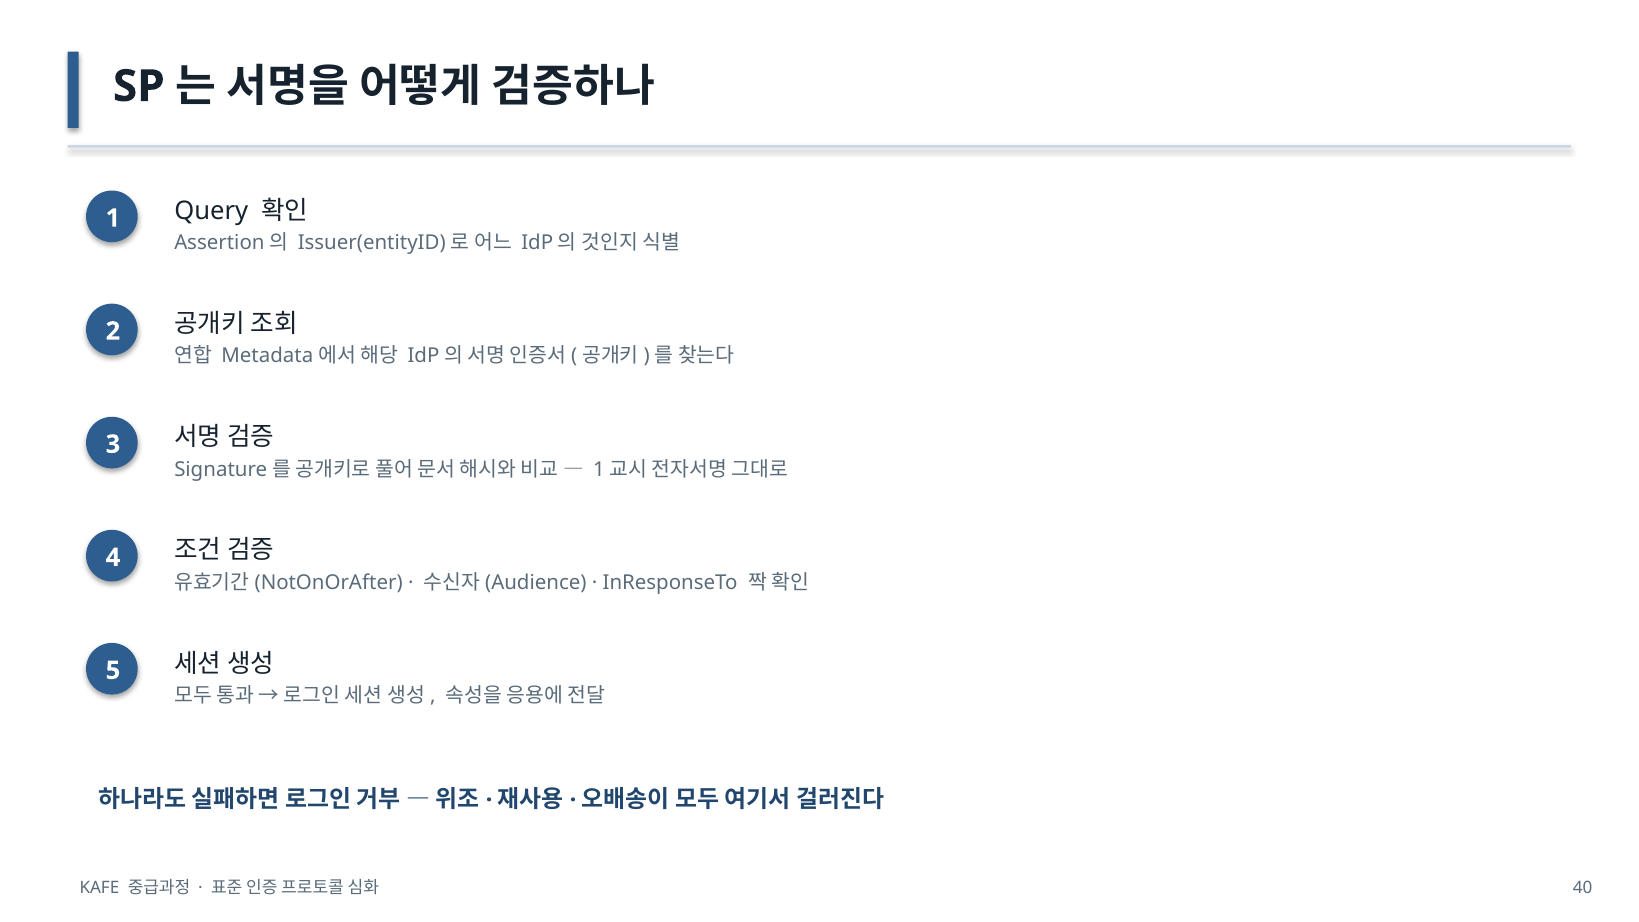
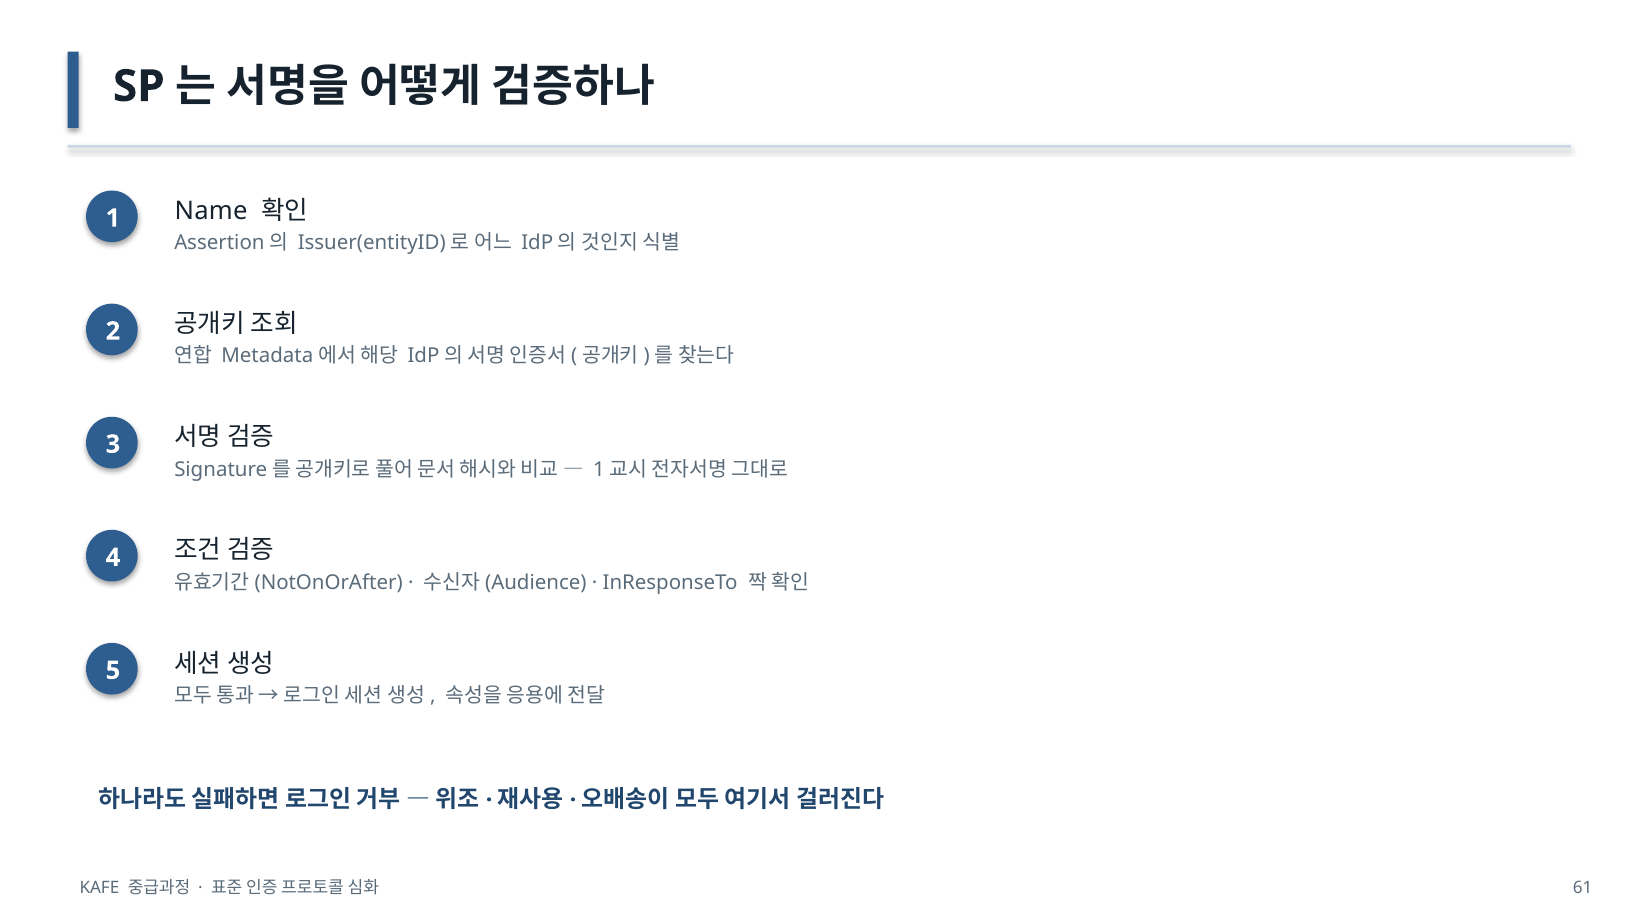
Query: Query -> Name (211, 211)
40: 40 -> 61 (1583, 888)
